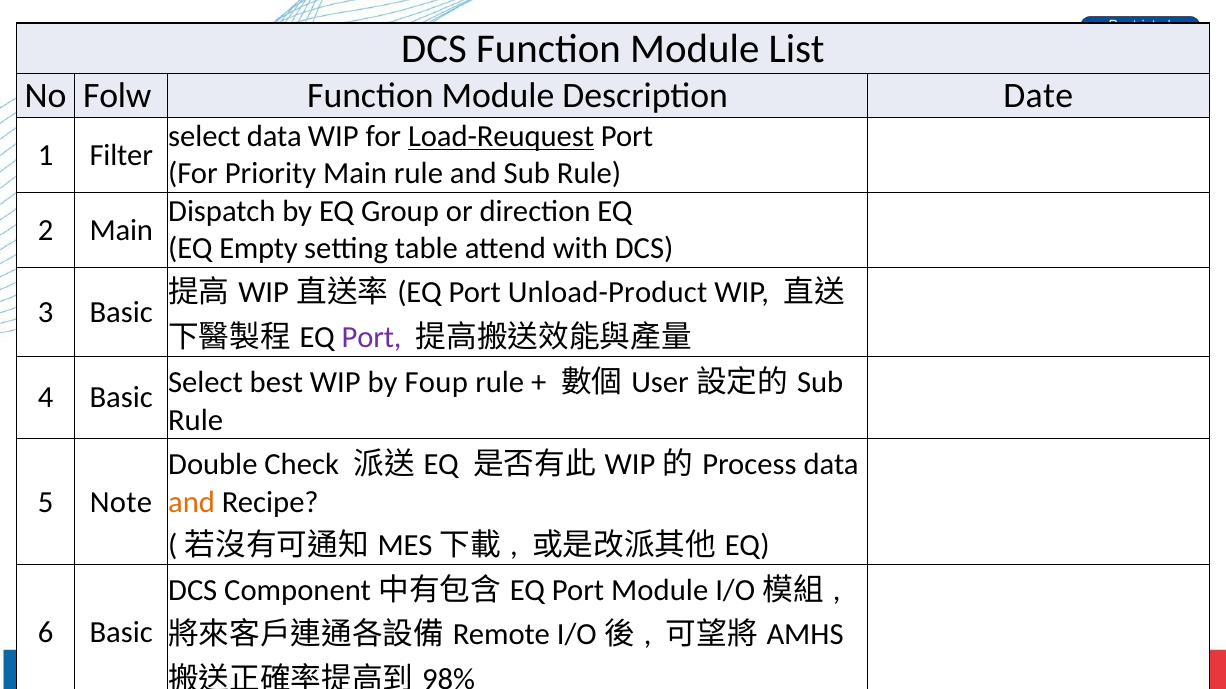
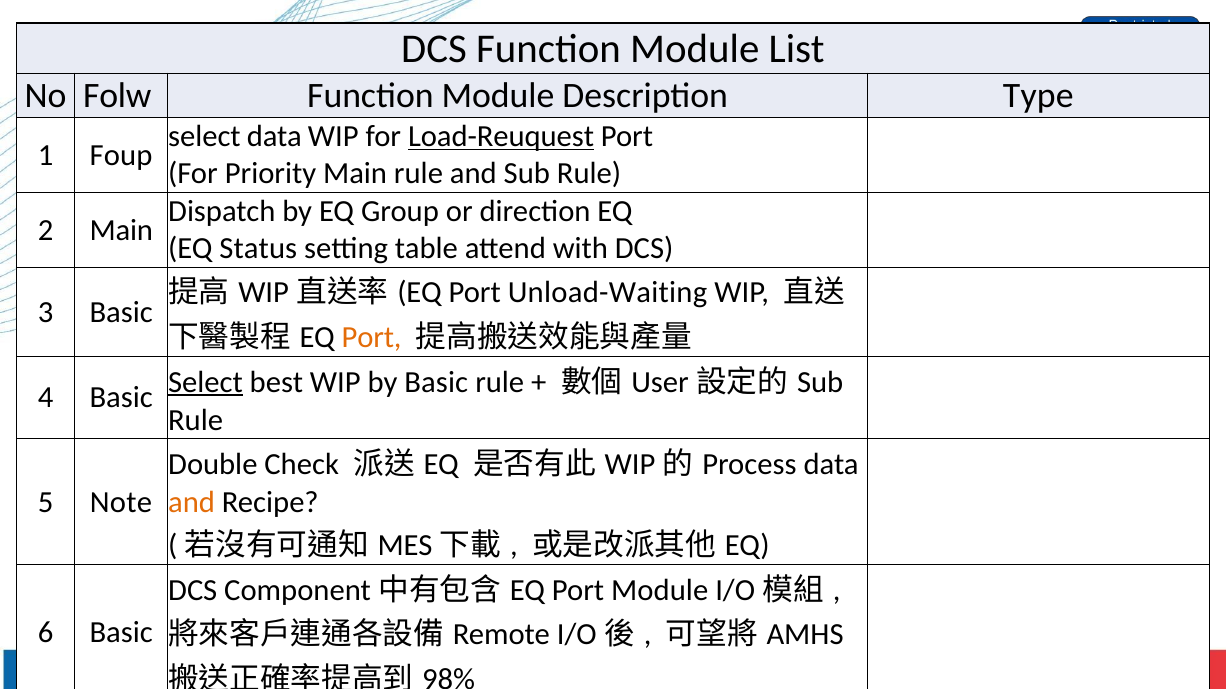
Date: Date -> Type (1038, 96)
Filter: Filter -> Foup (121, 155)
Empty: Empty -> Status (258, 249)
Unload-Product: Unload-Product -> Unload-Waiting (608, 293)
Port colour: purple -> orange (372, 338)
Select underline: none -> present (206, 382)
by Foup: Foup -> Basic (436, 382)
